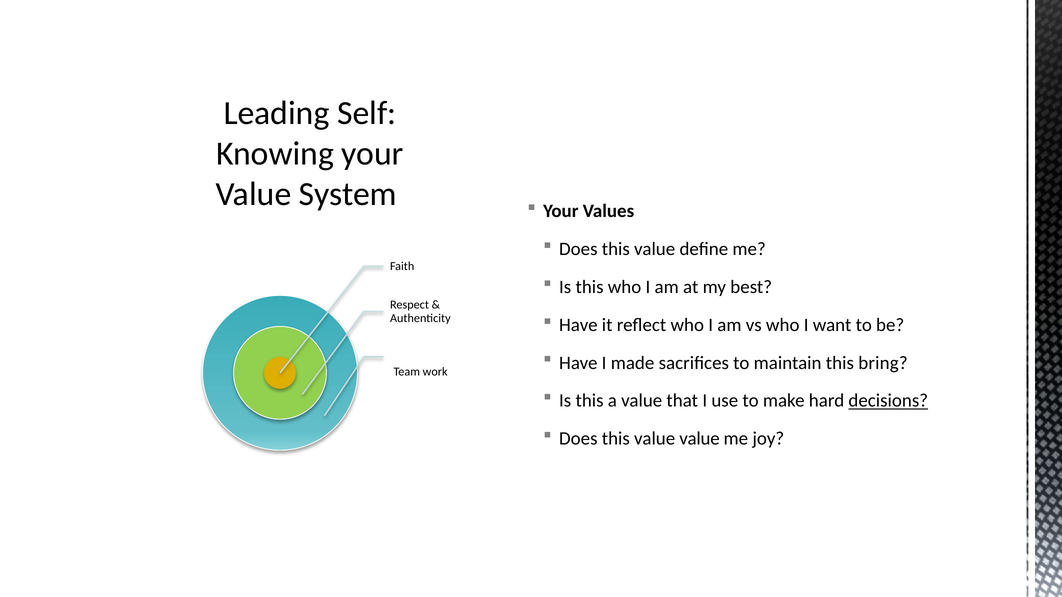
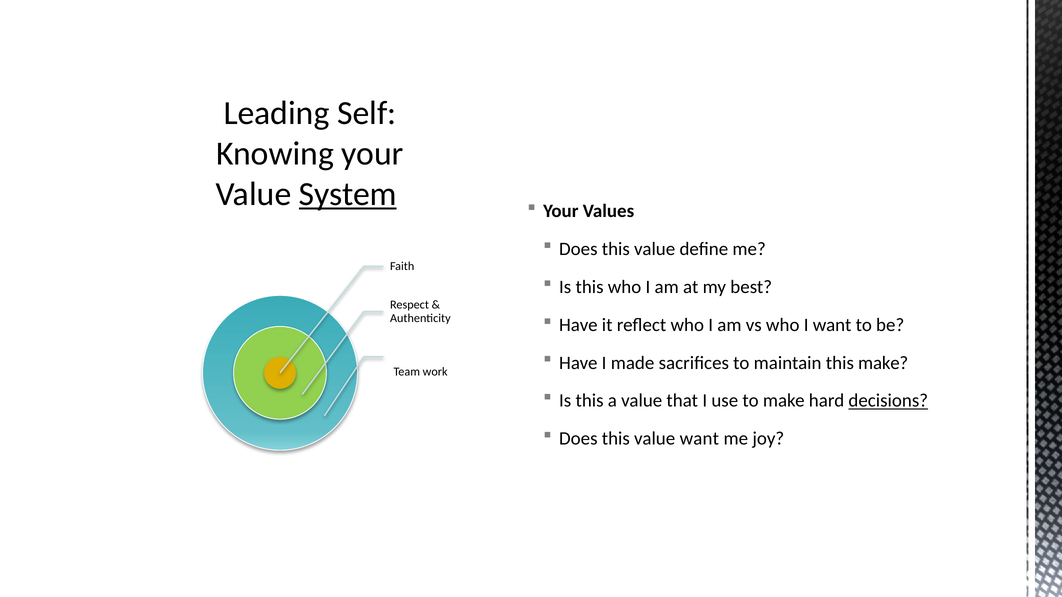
System underline: none -> present (348, 194)
this bring: bring -> make (883, 363)
value value: value -> want (699, 439)
